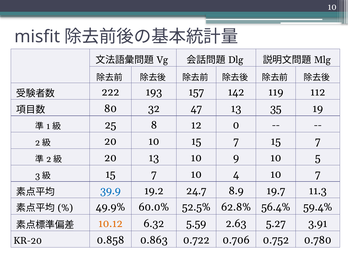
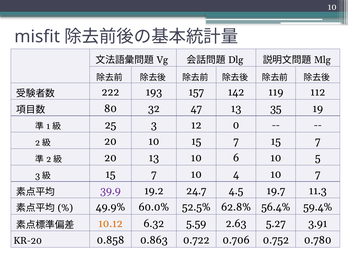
8: 8 -> 3 (154, 125)
9: 9 -> 6 (236, 158)
39.9 colour: blue -> purple (110, 191)
8.9: 8.9 -> 4.5 (236, 191)
